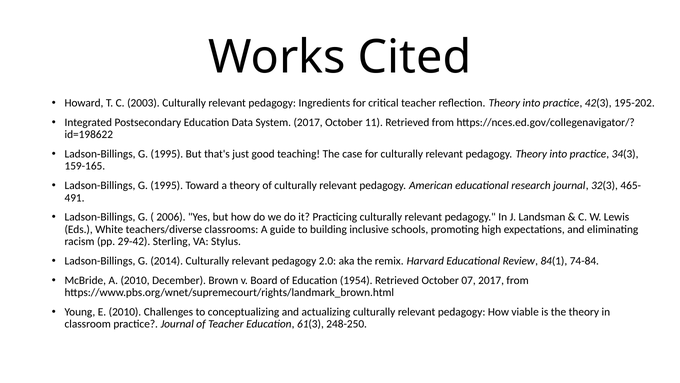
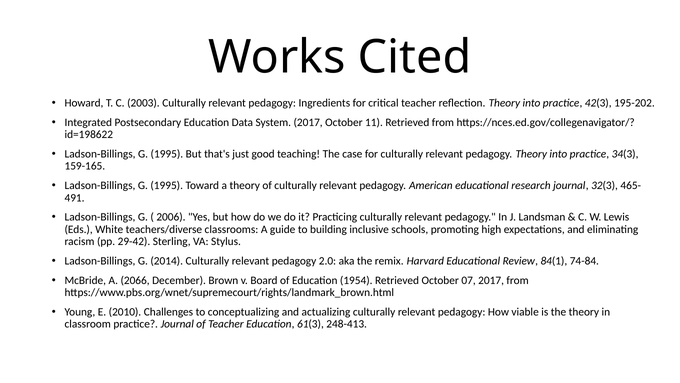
A 2010: 2010 -> 2066 (135, 280)
248-250: 248-250 -> 248-413 (347, 324)
